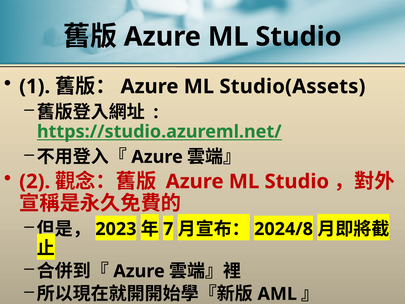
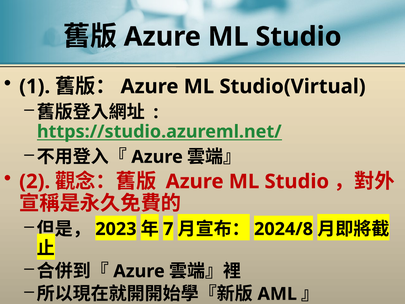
Studio(Assets: Studio(Assets -> Studio(Virtual (293, 86)
